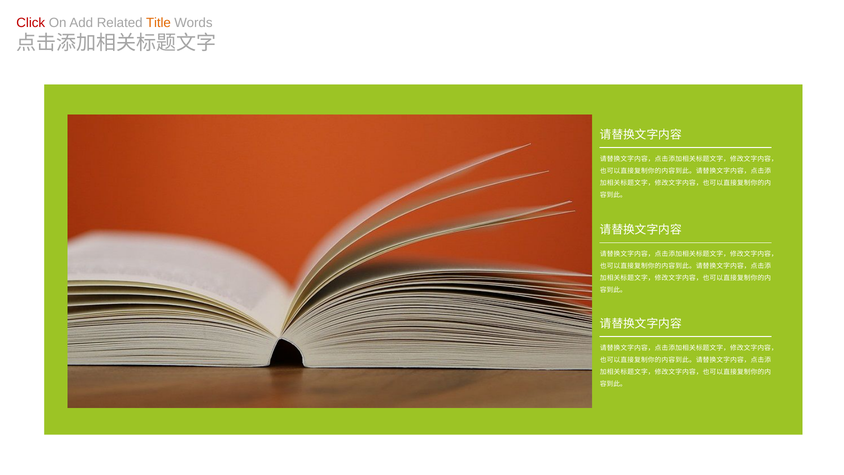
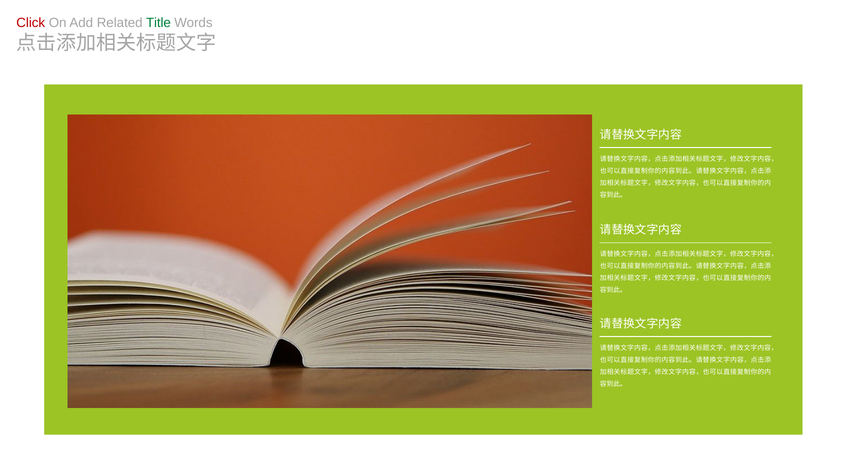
Title colour: orange -> green (158, 23)
